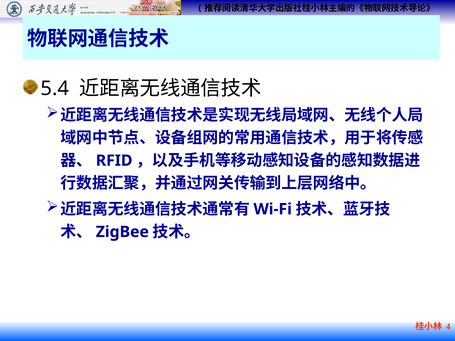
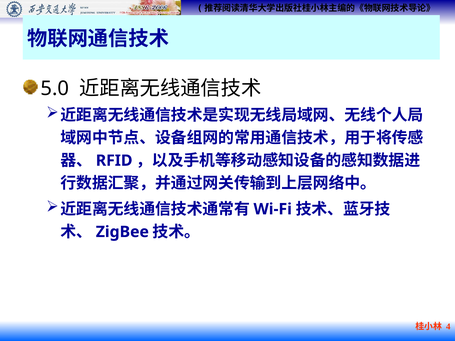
5.4: 5.4 -> 5.0 (55, 89)
